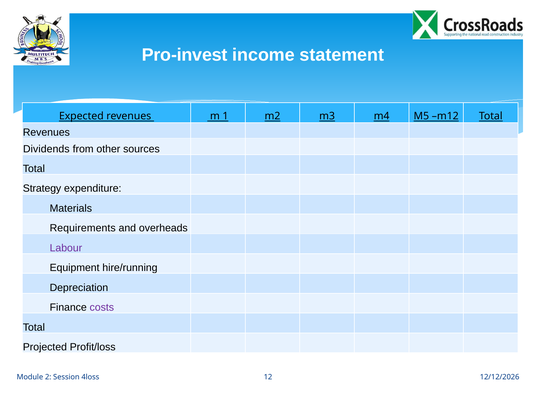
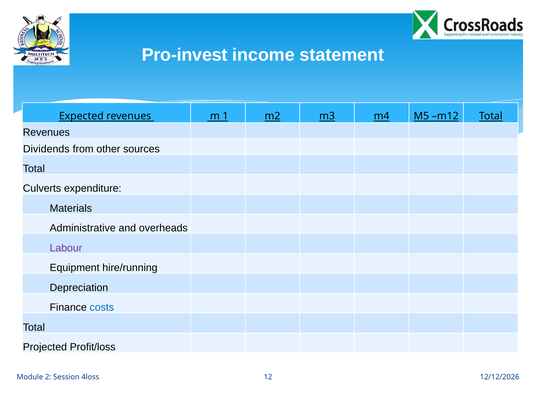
Strategy: Strategy -> Culverts (42, 189)
Requirements: Requirements -> Administrative (83, 228)
costs colour: purple -> blue (102, 307)
